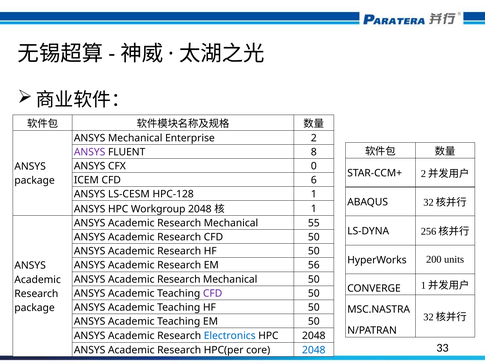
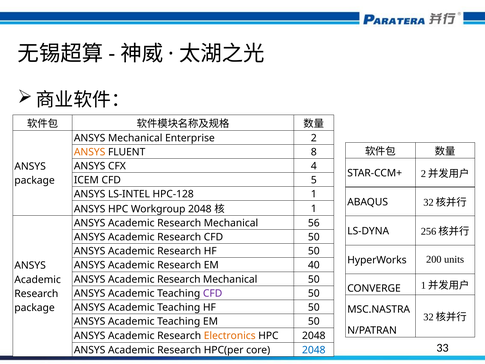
ANSYS colour: purple -> orange (90, 152)
0: 0 -> 4 (314, 166)
6: 6 -> 5 (314, 180)
LS-CESM: LS-CESM -> LS-INTEL (129, 194)
55: 55 -> 56 (314, 223)
56: 56 -> 40 (314, 265)
Electronics colour: blue -> orange (230, 335)
